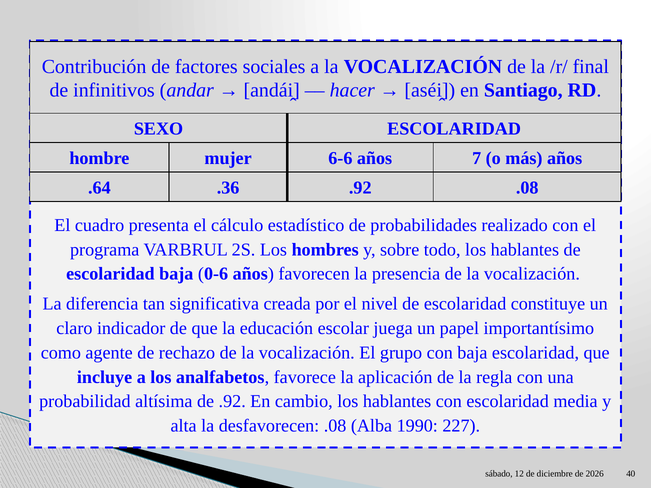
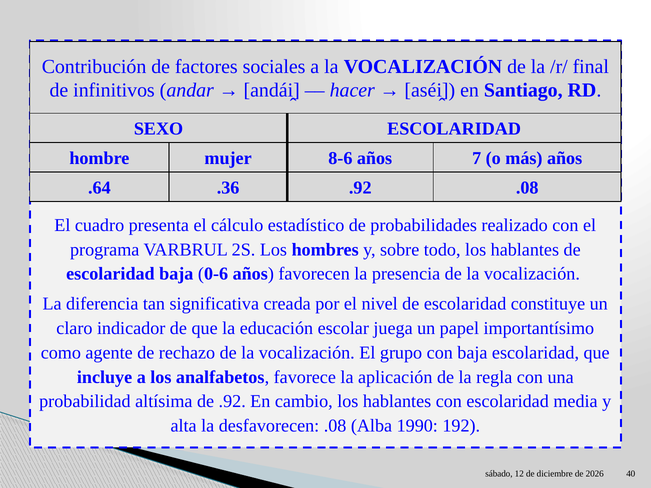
6-6: 6-6 -> 8-6 (340, 158)
227: 227 -> 192 (461, 426)
